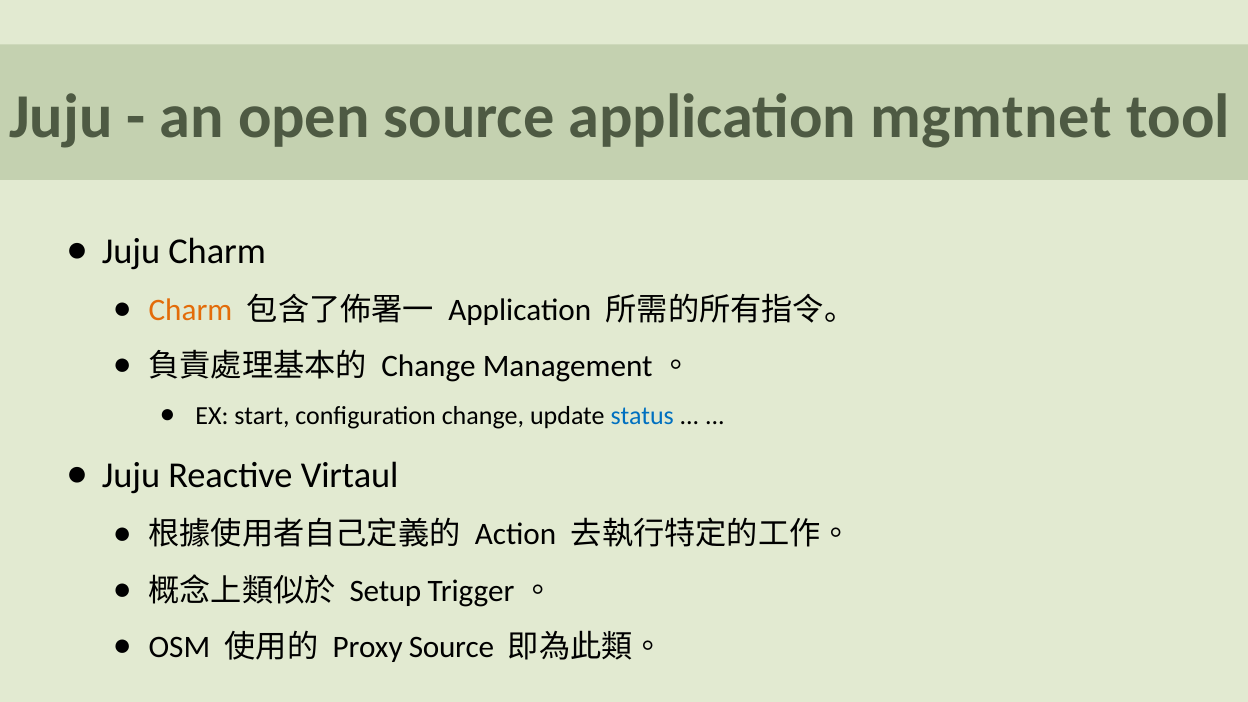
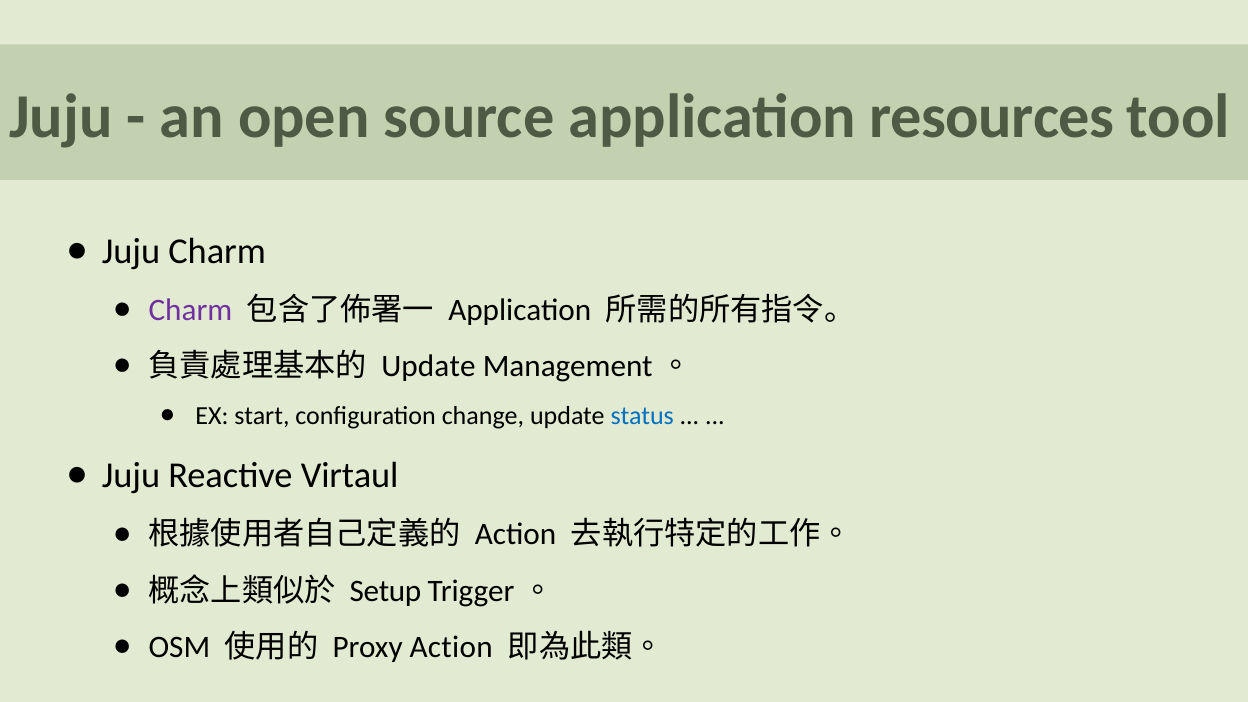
mgmtnet: mgmtnet -> resources (992, 116)
Charm colour: orange -> purple (190, 310)
Change: Change -> Update (428, 366)
Proxy Source: Source -> Action (451, 647)
